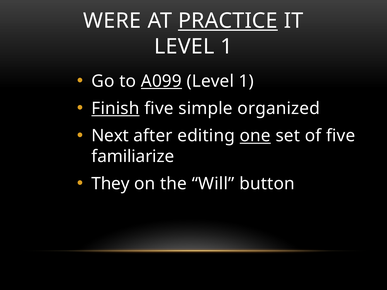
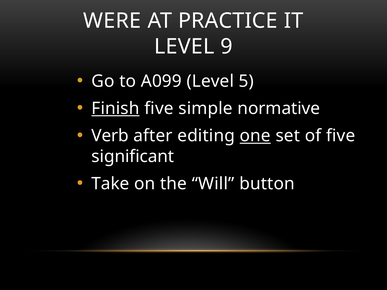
PRACTICE underline: present -> none (228, 21)
1: 1 -> 9 (227, 47)
A099 underline: present -> none (161, 81)
1: 1 -> 5 (246, 81)
organized: organized -> normative (279, 109)
Next: Next -> Verb (110, 136)
familiarize: familiarize -> significant (133, 157)
They: They -> Take (110, 184)
